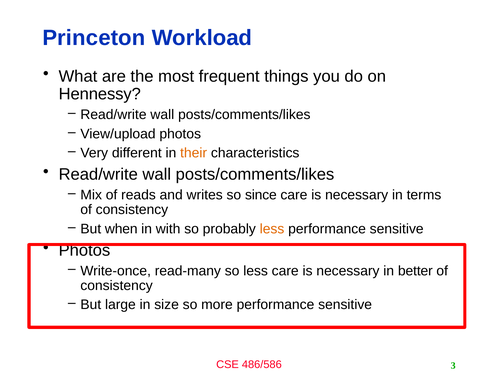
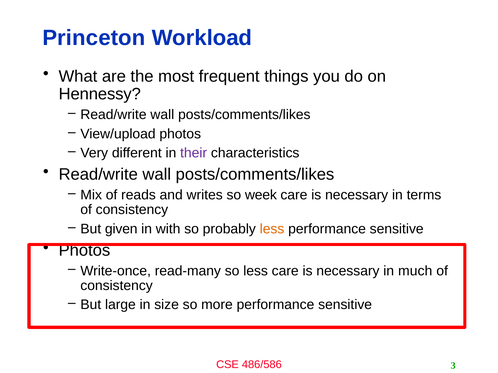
their colour: orange -> purple (194, 153)
since: since -> week (261, 195)
when: when -> given (121, 229)
better: better -> much (415, 271)
